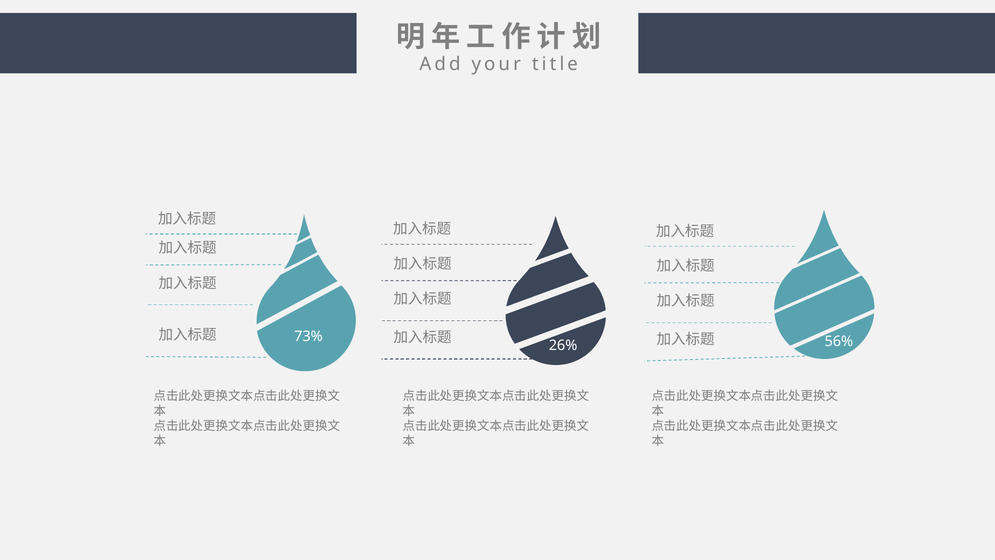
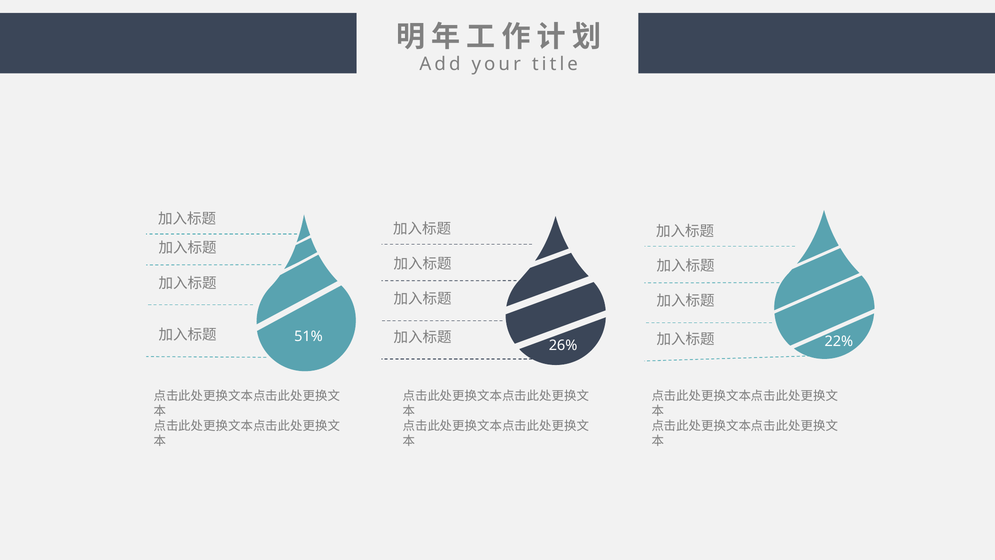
73%: 73% -> 51% (308, 336)
56%: 56% -> 22% (839, 341)
